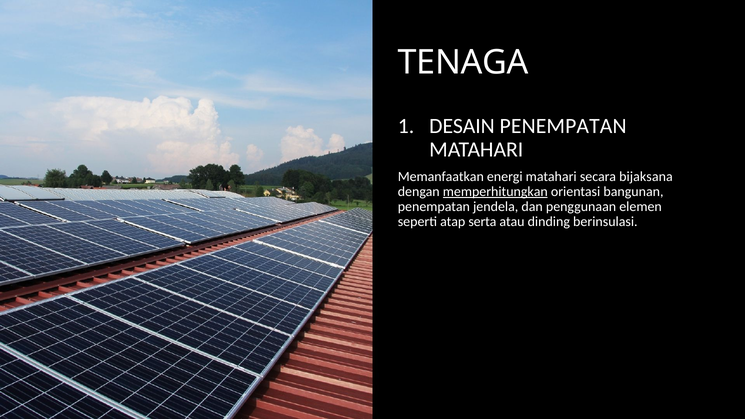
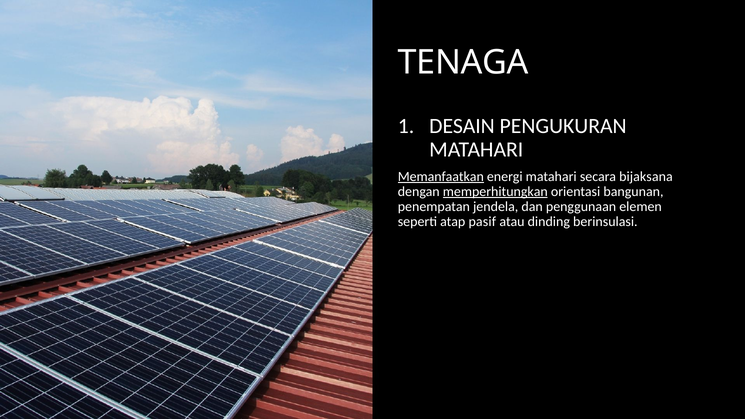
DESAIN PENEMPATAN: PENEMPATAN -> PENGUKURAN (563, 126)
Memanfaatkan underline: none -> present (441, 177)
serta: serta -> pasif (482, 222)
